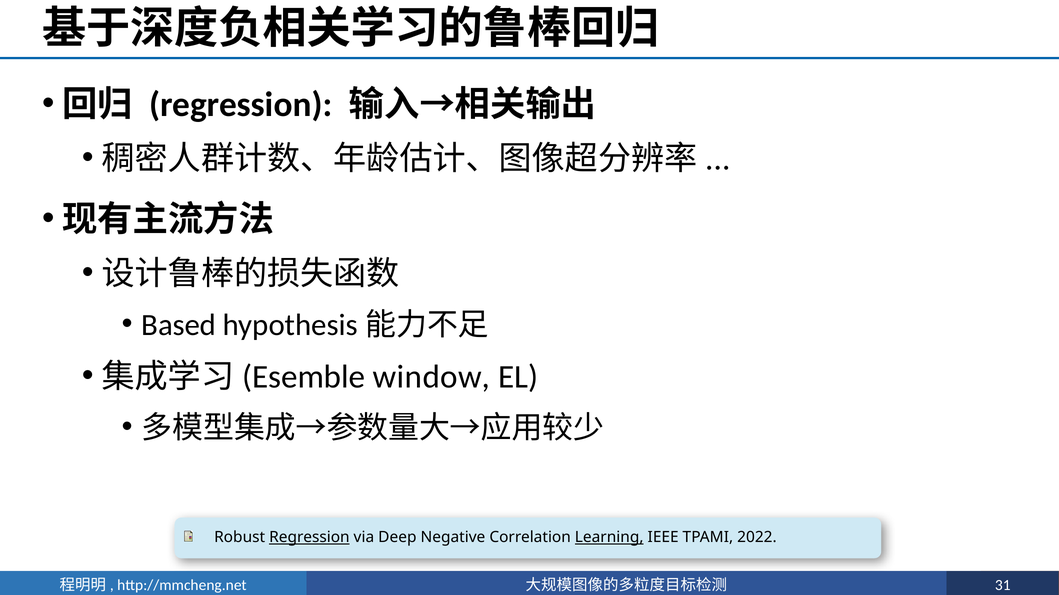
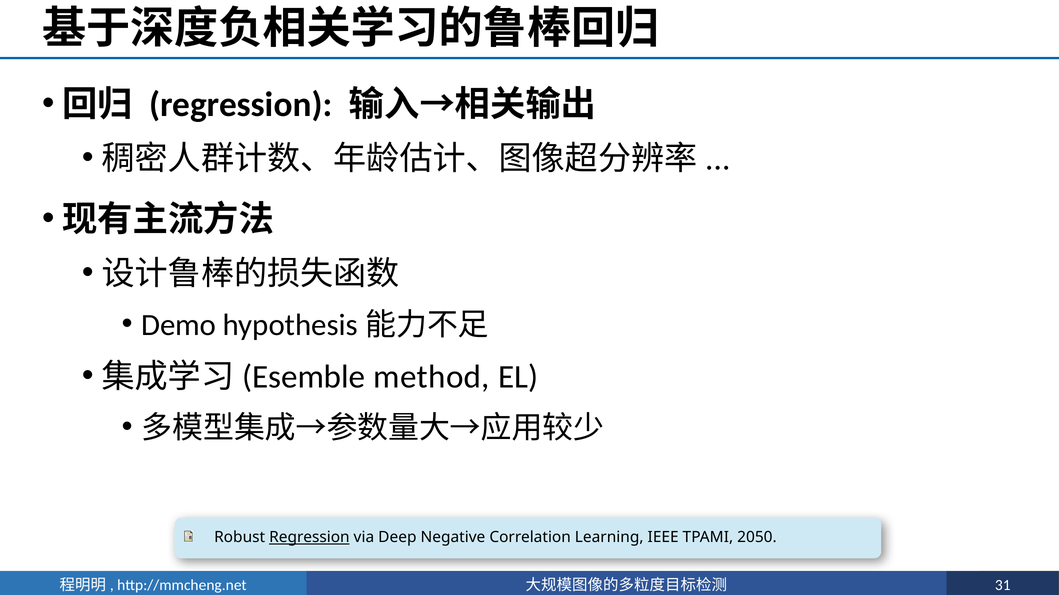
Based: Based -> Demo (179, 325)
window: window -> method (432, 377)
Learning underline: present -> none (609, 538)
2022: 2022 -> 2050 (757, 538)
